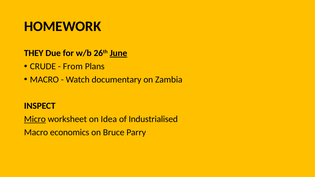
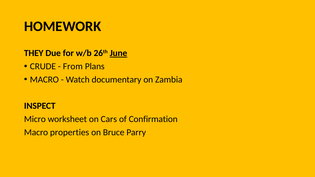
Micro underline: present -> none (35, 119)
Idea: Idea -> Cars (109, 119)
Industrialised: Industrialised -> Confirmation (153, 119)
economics: economics -> properties (70, 132)
